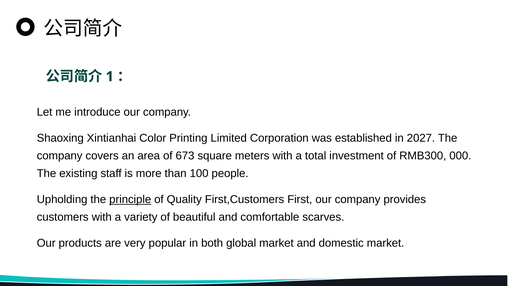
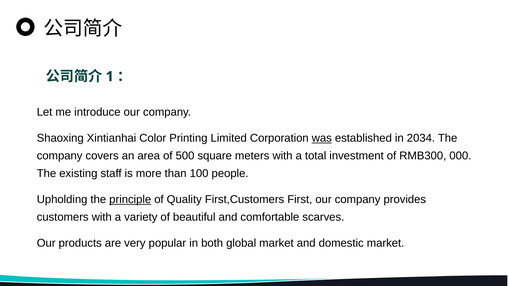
was underline: none -> present (322, 138)
2027: 2027 -> 2034 (421, 138)
673: 673 -> 500 (185, 156)
